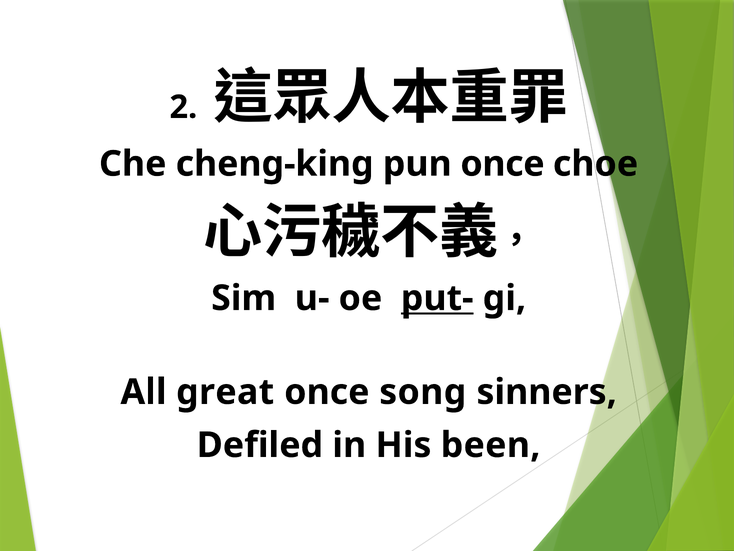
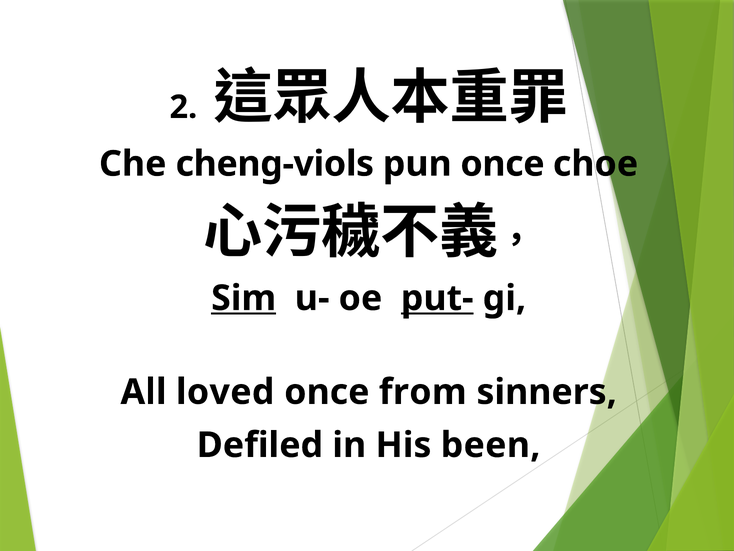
cheng-king: cheng-king -> cheng-viols (275, 164)
Sim underline: none -> present (244, 298)
great: great -> loved (225, 392)
song: song -> from (423, 392)
